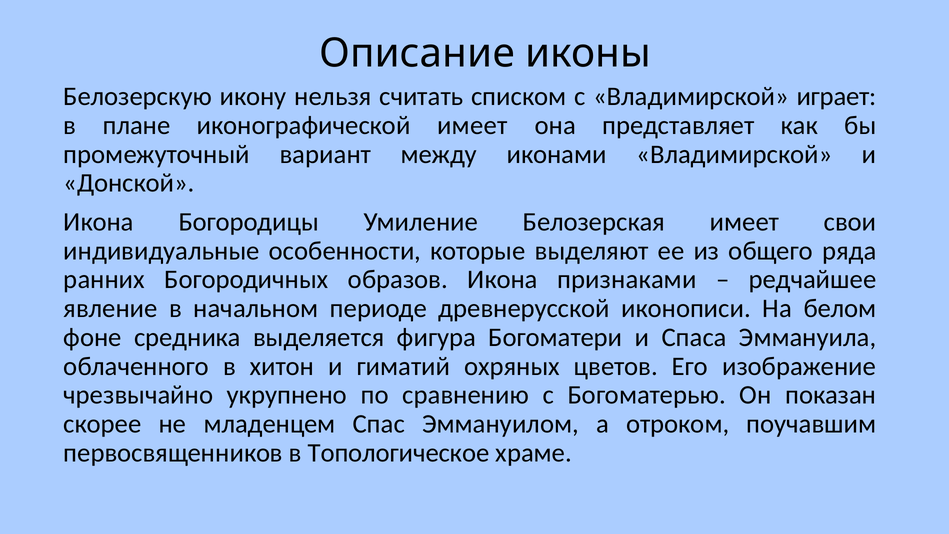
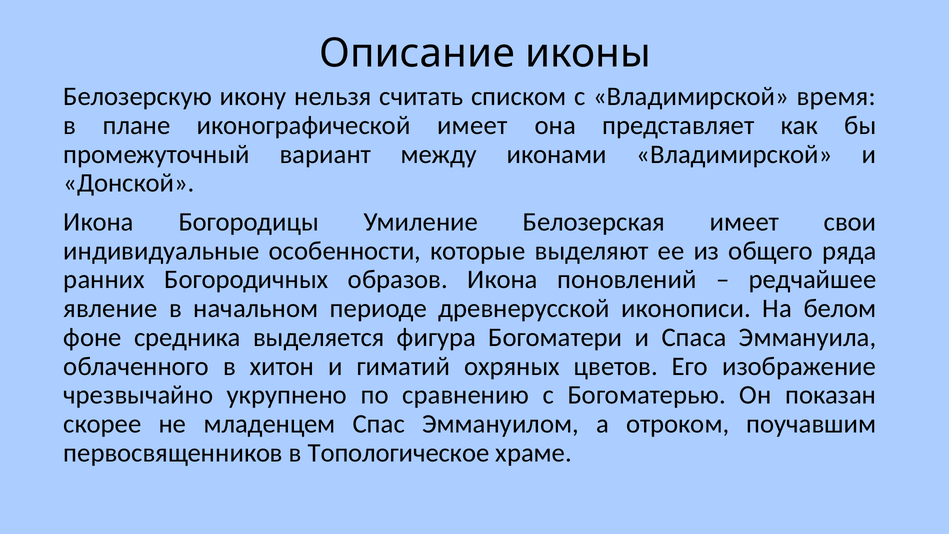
играет: играет -> время (836, 96)
признаками: признаками -> поновлений (627, 279)
